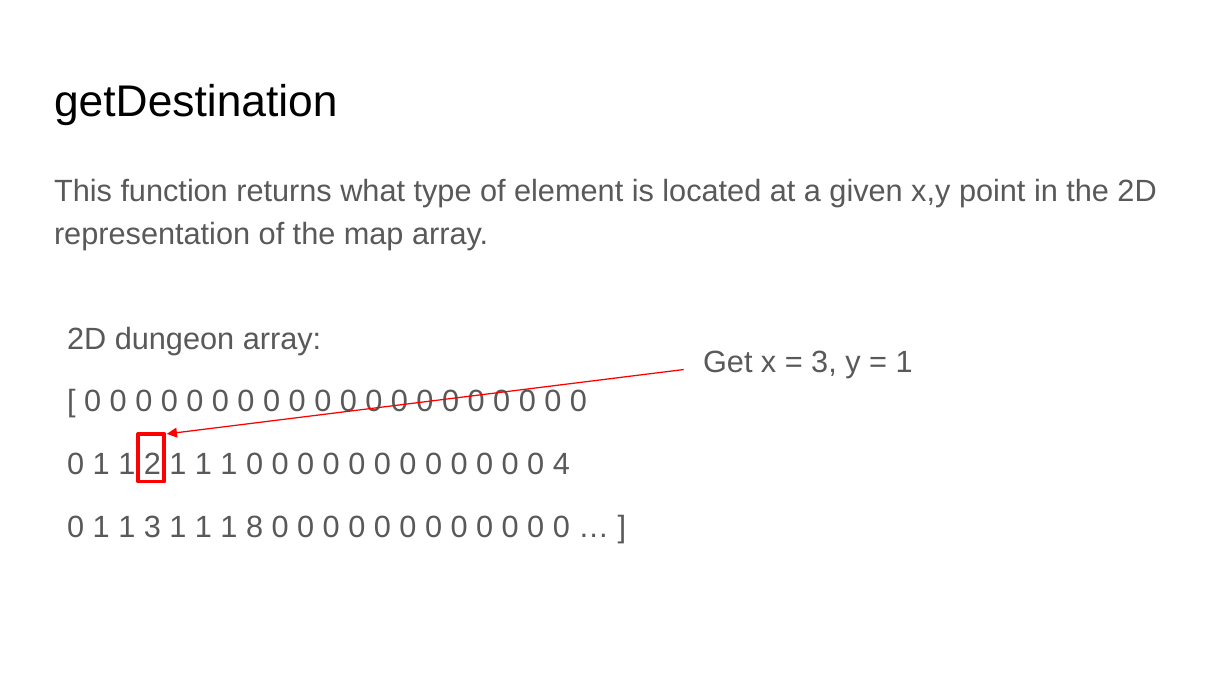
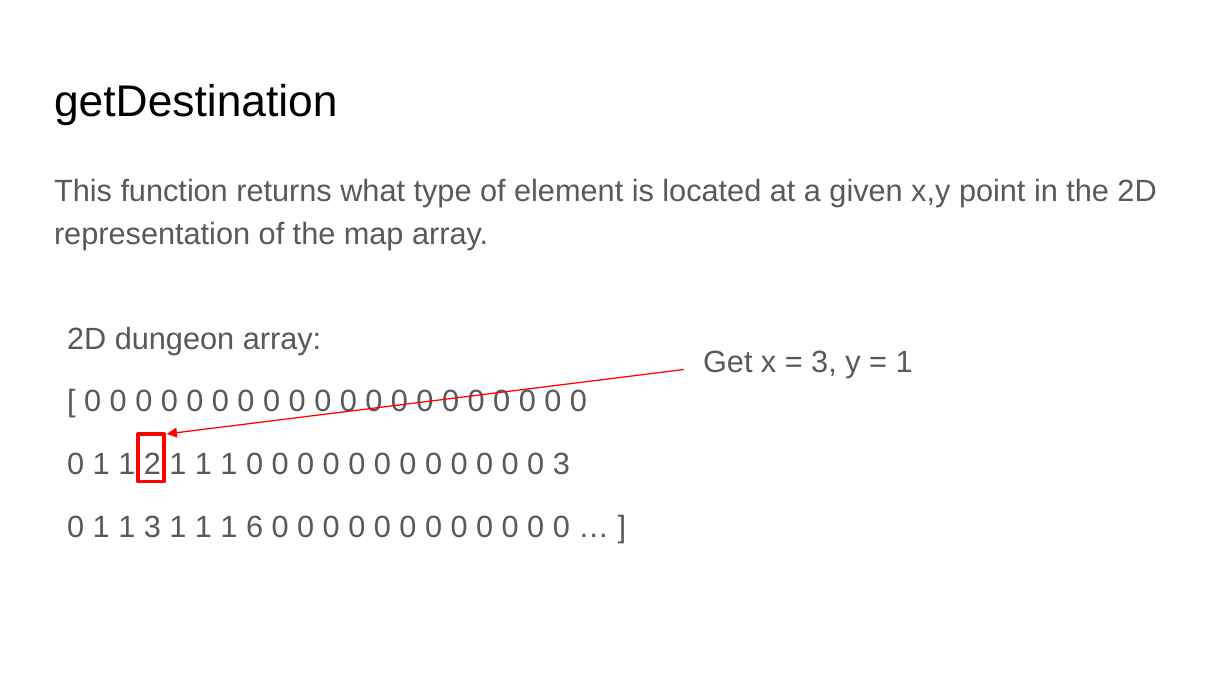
0 4: 4 -> 3 (561, 464)
8: 8 -> 6 (255, 527)
